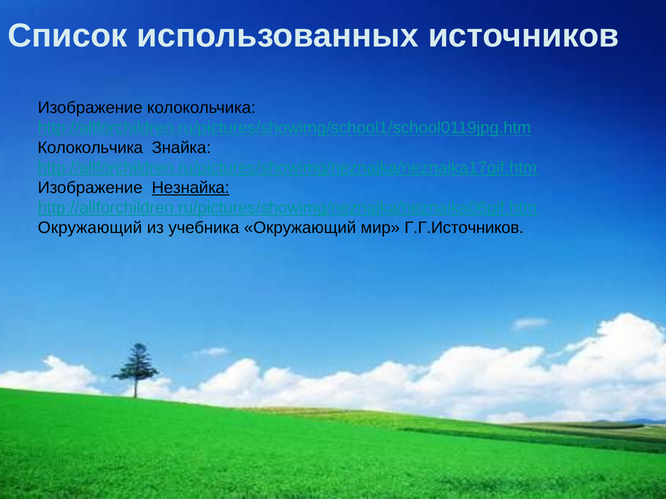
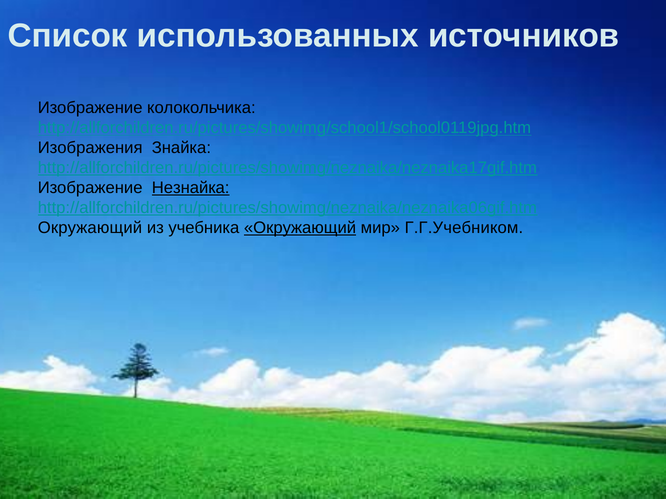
Колокольчика: Колокольчика -> Изображения (90, 148)
Окружающий underline: none -> present (300, 228)
Г.Г.Источников: Г.Г.Источников -> Г.Г.Учебником (464, 228)
